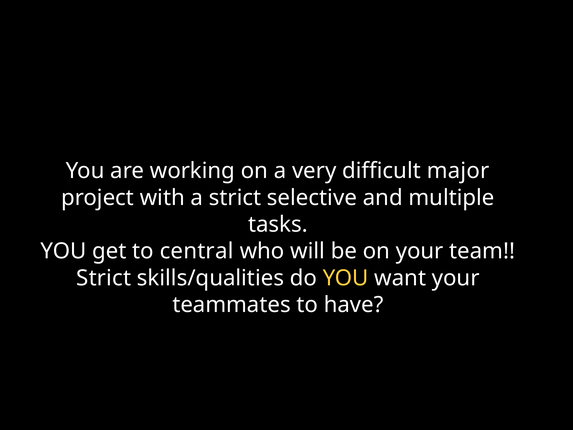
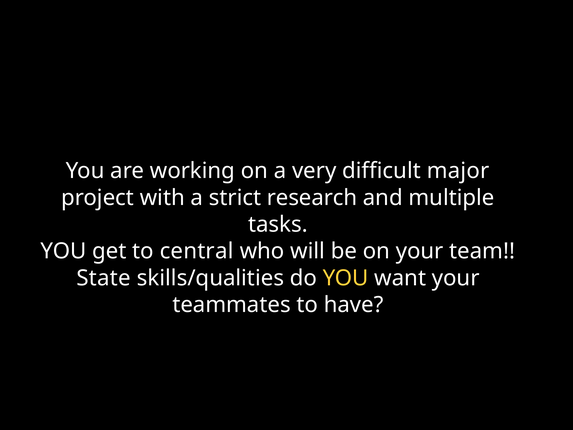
selective: selective -> research (312, 198)
Strict: Strict -> State (104, 278)
